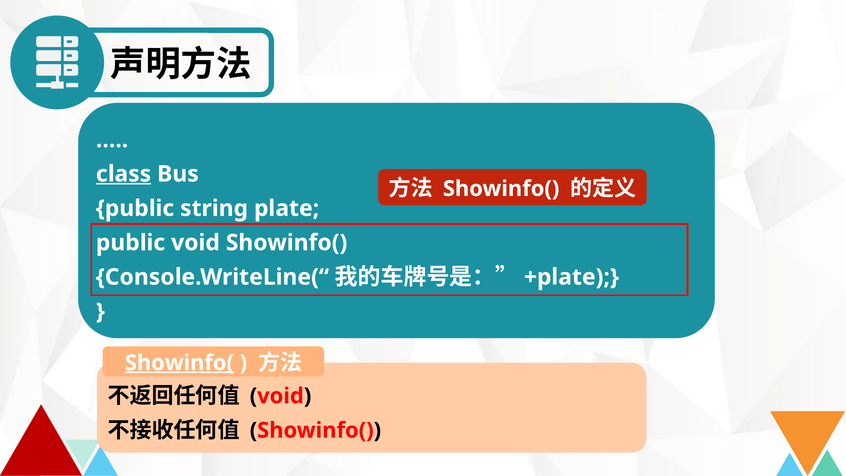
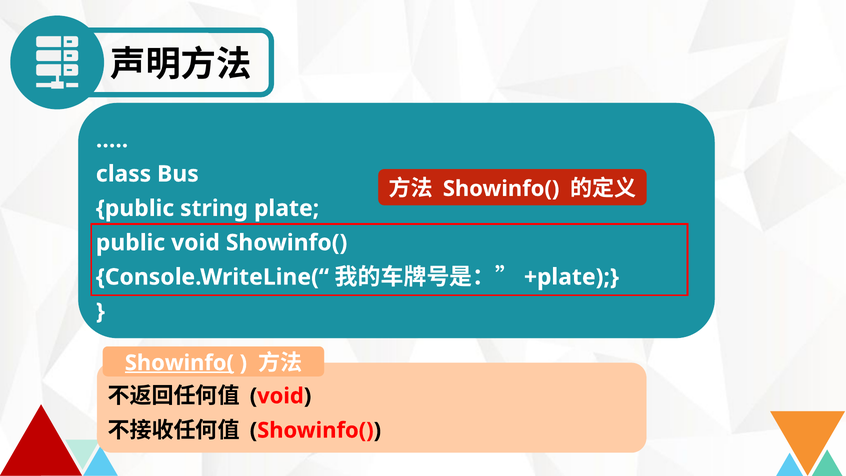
class underline: present -> none (124, 174)
